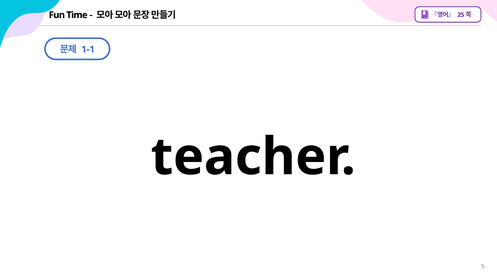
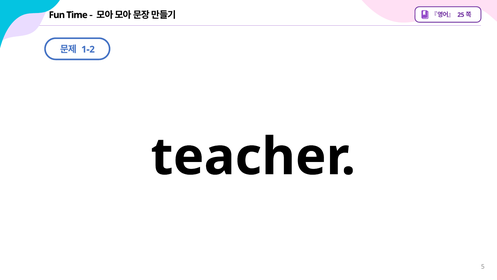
1-1: 1-1 -> 1-2 (88, 49)
